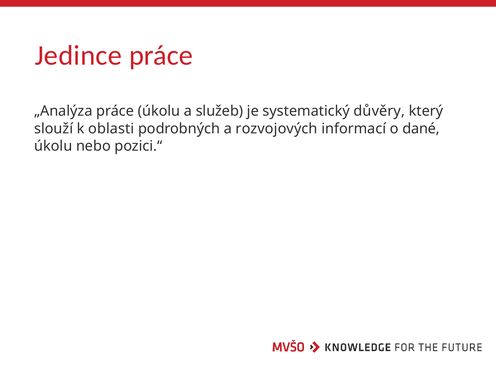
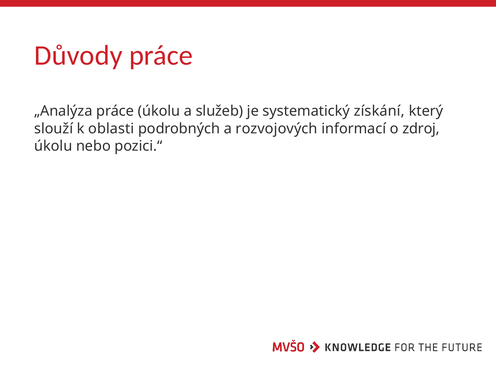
Jedince: Jedince -> Důvody (78, 56)
důvěry: důvěry -> získání (379, 111)
dané: dané -> zdroj (421, 129)
